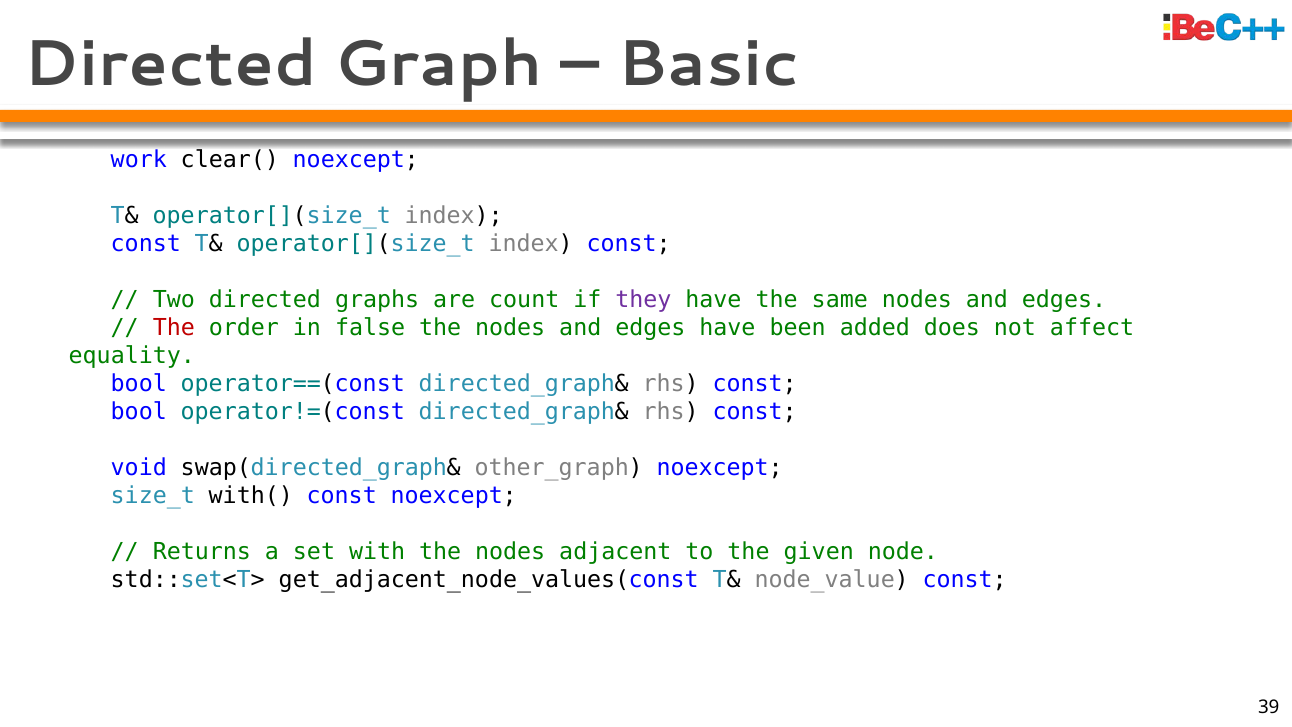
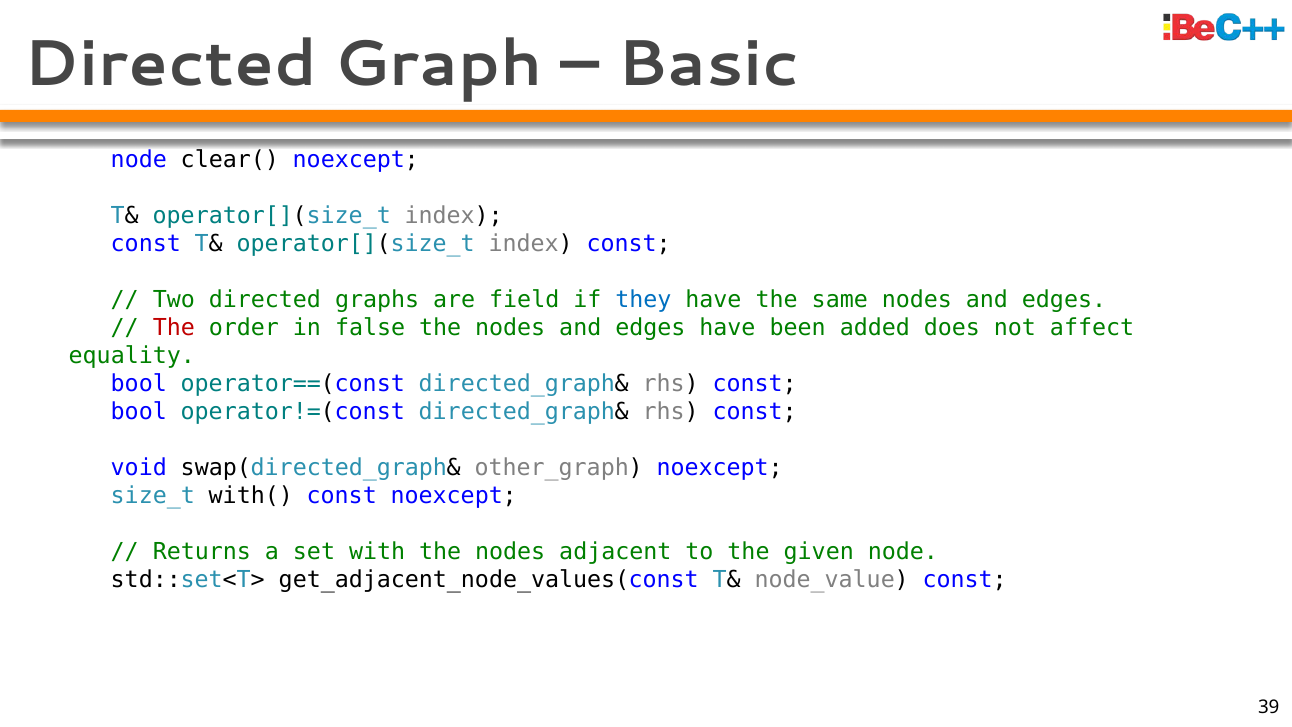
work: work -> node (139, 159)
count: count -> field (524, 299)
they colour: purple -> blue (643, 299)
